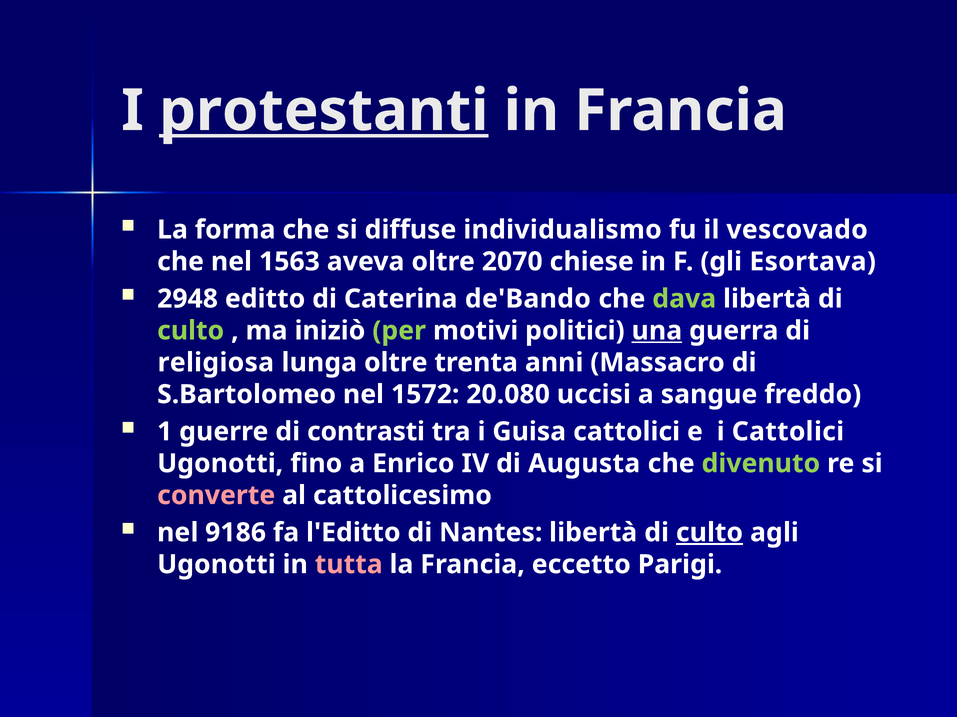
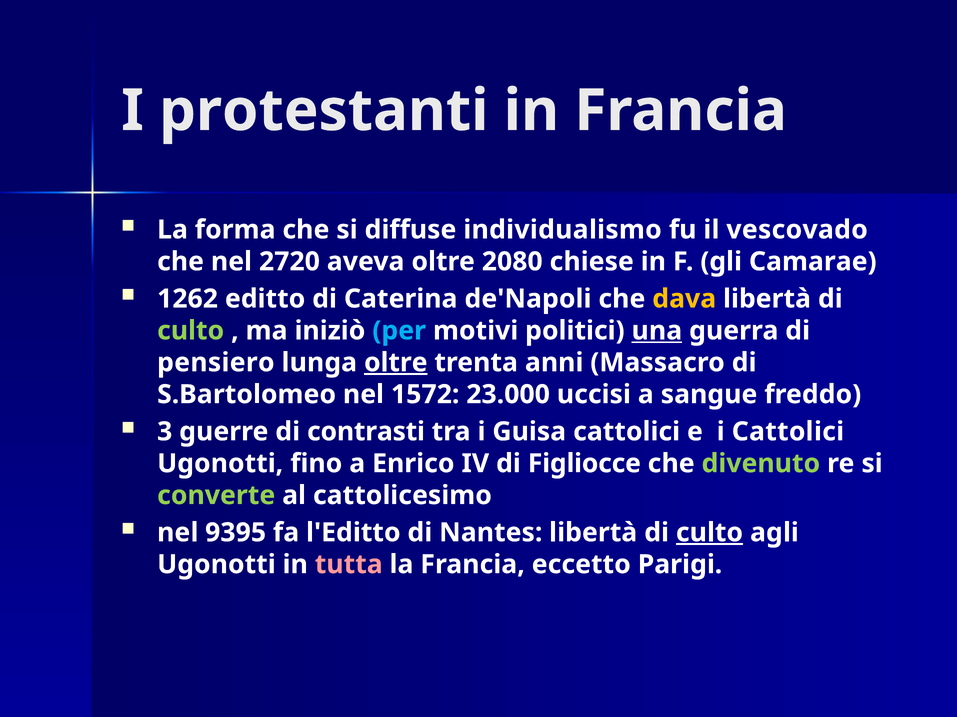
protestanti underline: present -> none (324, 111)
1563: 1563 -> 2720 (289, 262)
2070: 2070 -> 2080 (512, 262)
Esortava: Esortava -> Camarae (813, 262)
2948: 2948 -> 1262 (188, 299)
de'Bando: de'Bando -> de'Napoli (528, 299)
dava colour: light green -> yellow (684, 299)
per colour: light green -> light blue (399, 331)
religiosa: religiosa -> pensiero (216, 363)
oltre underline: none -> present (396, 363)
20.080: 20.080 -> 23.000 (508, 395)
1: 1 -> 3 (165, 432)
Augusta: Augusta -> Figliocce (584, 464)
converte colour: pink -> light green (216, 496)
9186: 9186 -> 9395 (236, 533)
